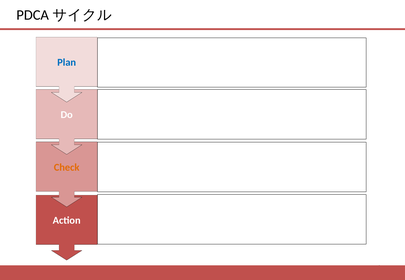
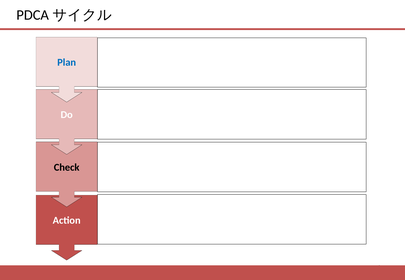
Check colour: orange -> black (67, 168)
